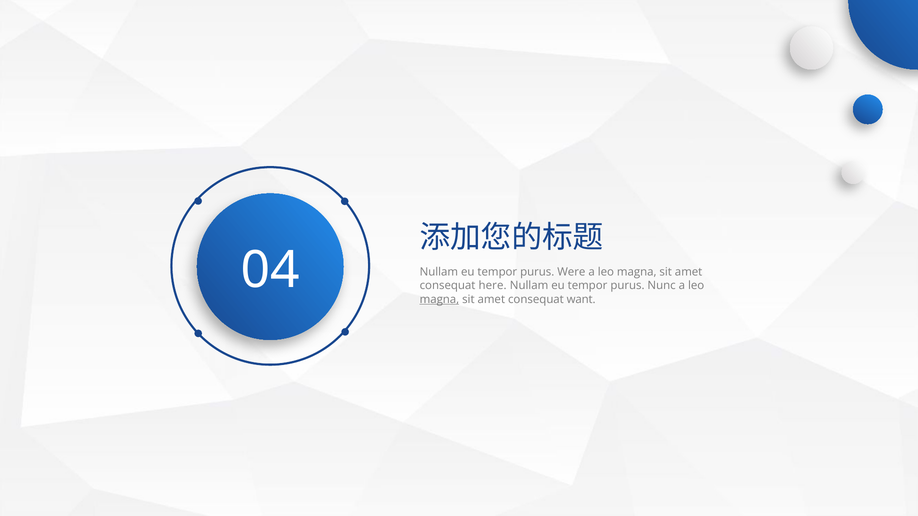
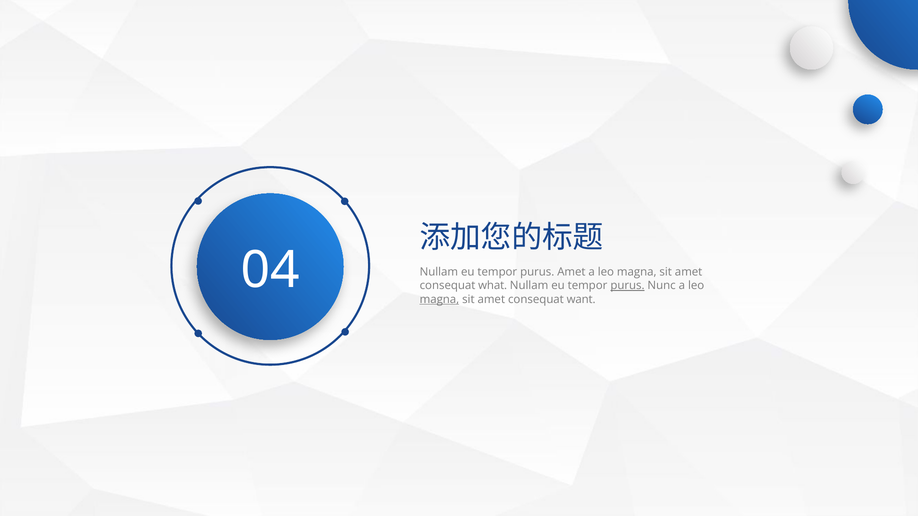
purus Were: Were -> Amet (571, 272)
here: here -> what (493, 286)
purus underline: none -> present (627, 286)
